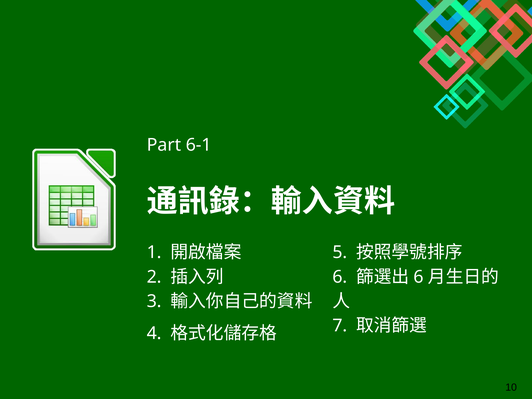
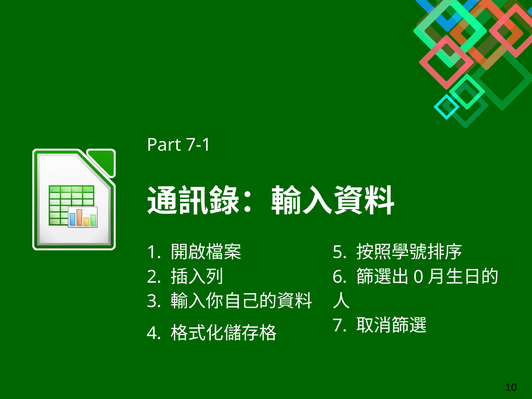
6-1: 6-1 -> 7-1 (199, 145)
6: 6 -> 0 (419, 277)
